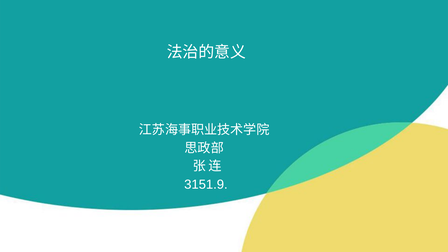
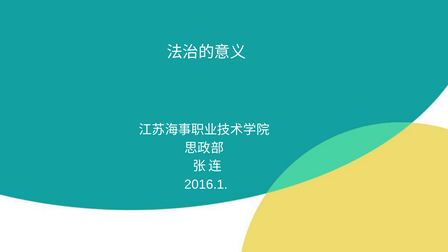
3151.9: 3151.9 -> 2016.1 (206, 185)
